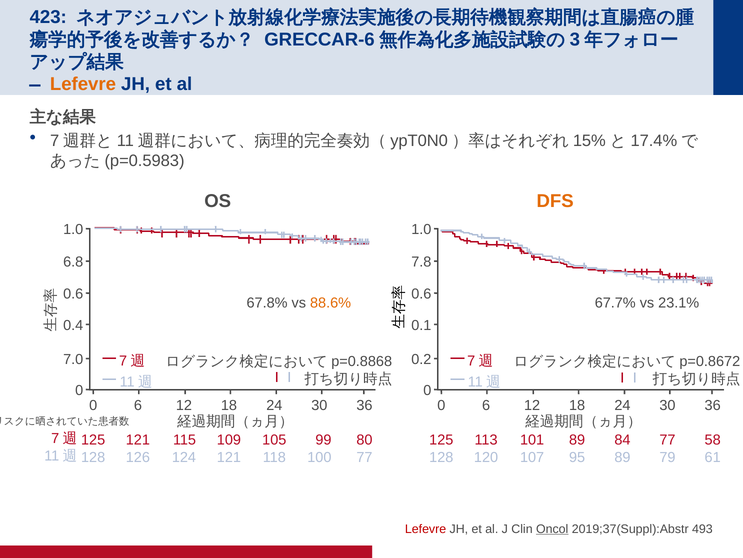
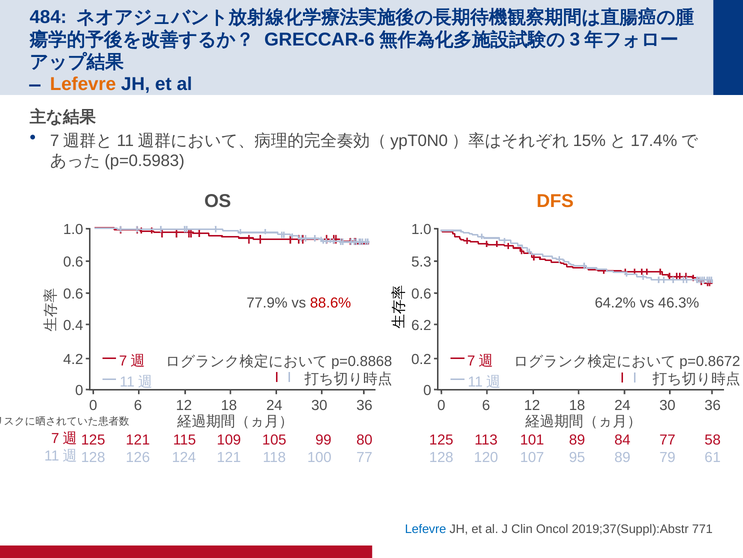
423: 423 -> 484 (48, 17)
6.8: 6.8 -> 0.6 (73, 262)
7.8: 7.8 -> 5.3 (421, 262)
67.8%: 67.8% -> 77.9% (267, 303)
88.6% colour: orange -> red (331, 303)
67.7%: 67.7% -> 64.2% (615, 303)
23.1%: 23.1% -> 46.3% (679, 303)
0.1: 0.1 -> 6.2 (421, 325)
7.0: 7.0 -> 4.2 (73, 359)
Lefevre colour: red -> blue (426, 528)
Oncol underline: present -> none (552, 528)
493: 493 -> 771 (702, 528)
